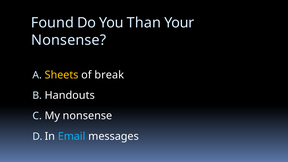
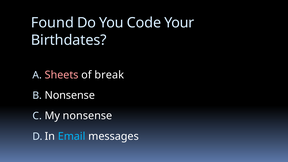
Than: Than -> Code (144, 23)
Nonsense: Nonsense -> Birthdates (69, 40)
Sheets colour: yellow -> pink (62, 75)
Handouts: Handouts -> Nonsense (70, 95)
